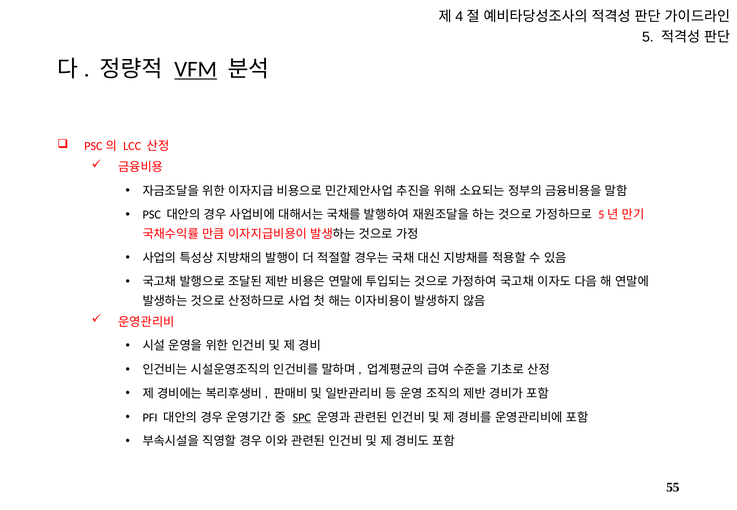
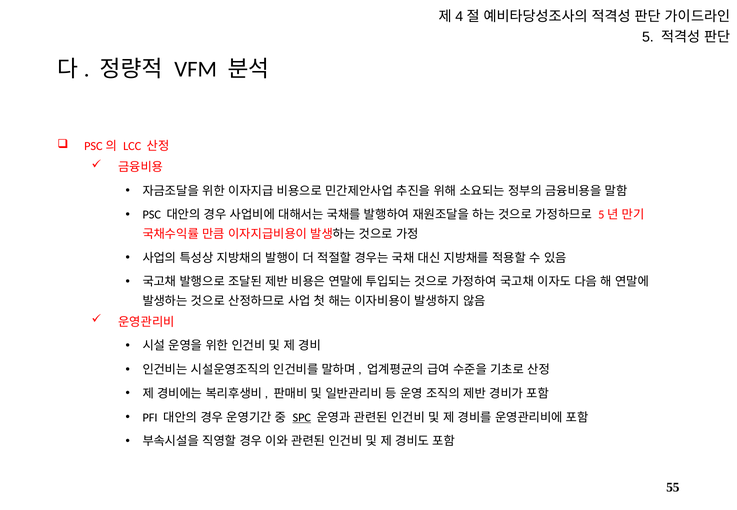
VFM underline: present -> none (196, 69)
